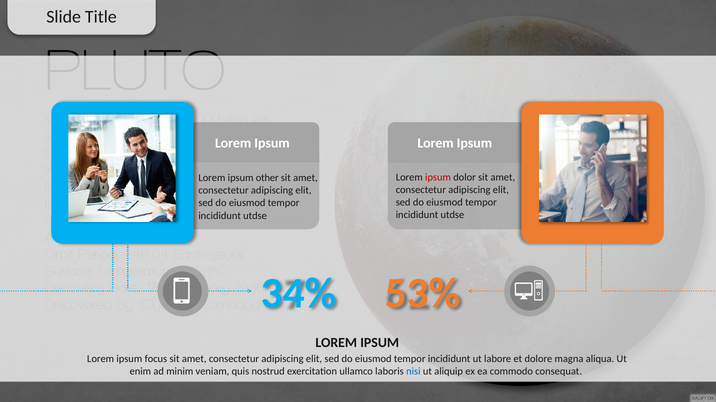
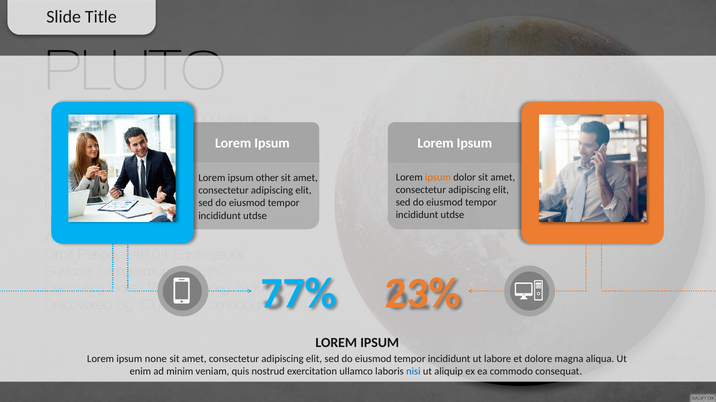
ipsum colour: red -> orange (438, 178)
34%: 34% -> 77% (299, 294)
53%: 53% -> 23% (423, 294)
focus: focus -> none (156, 360)
